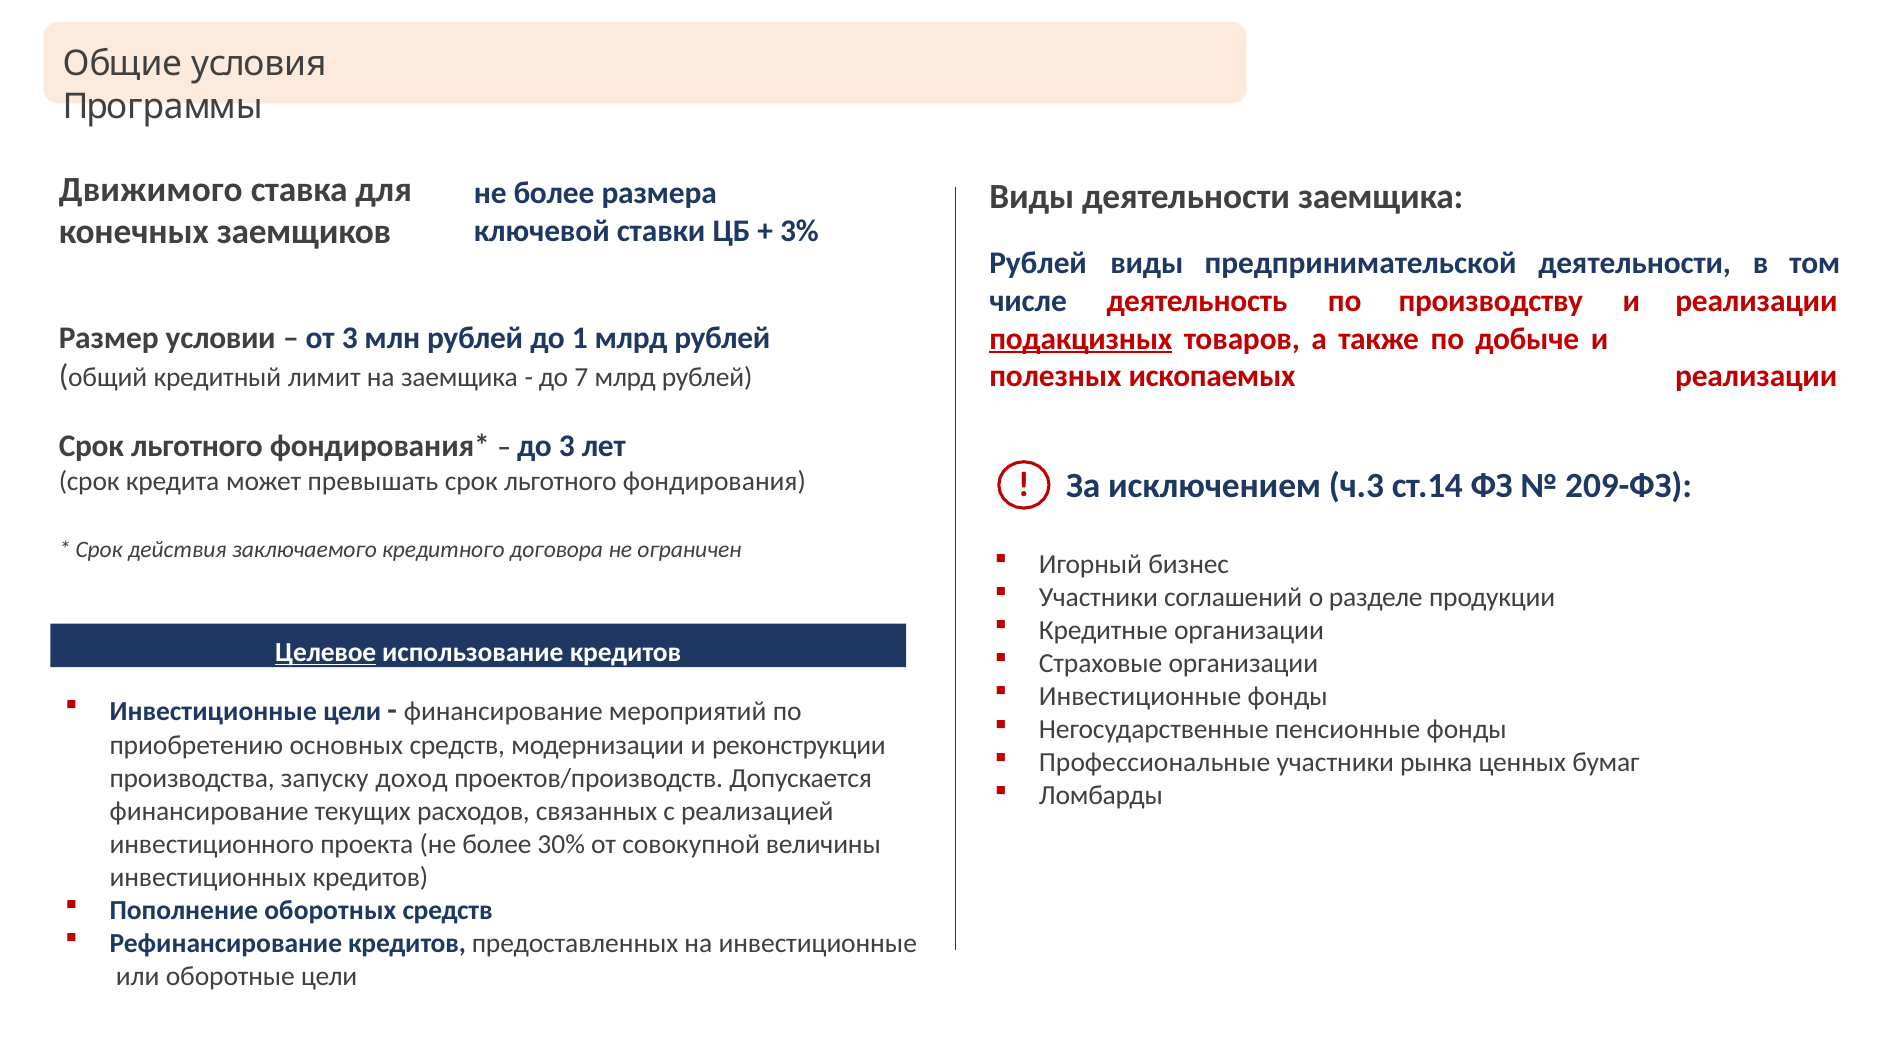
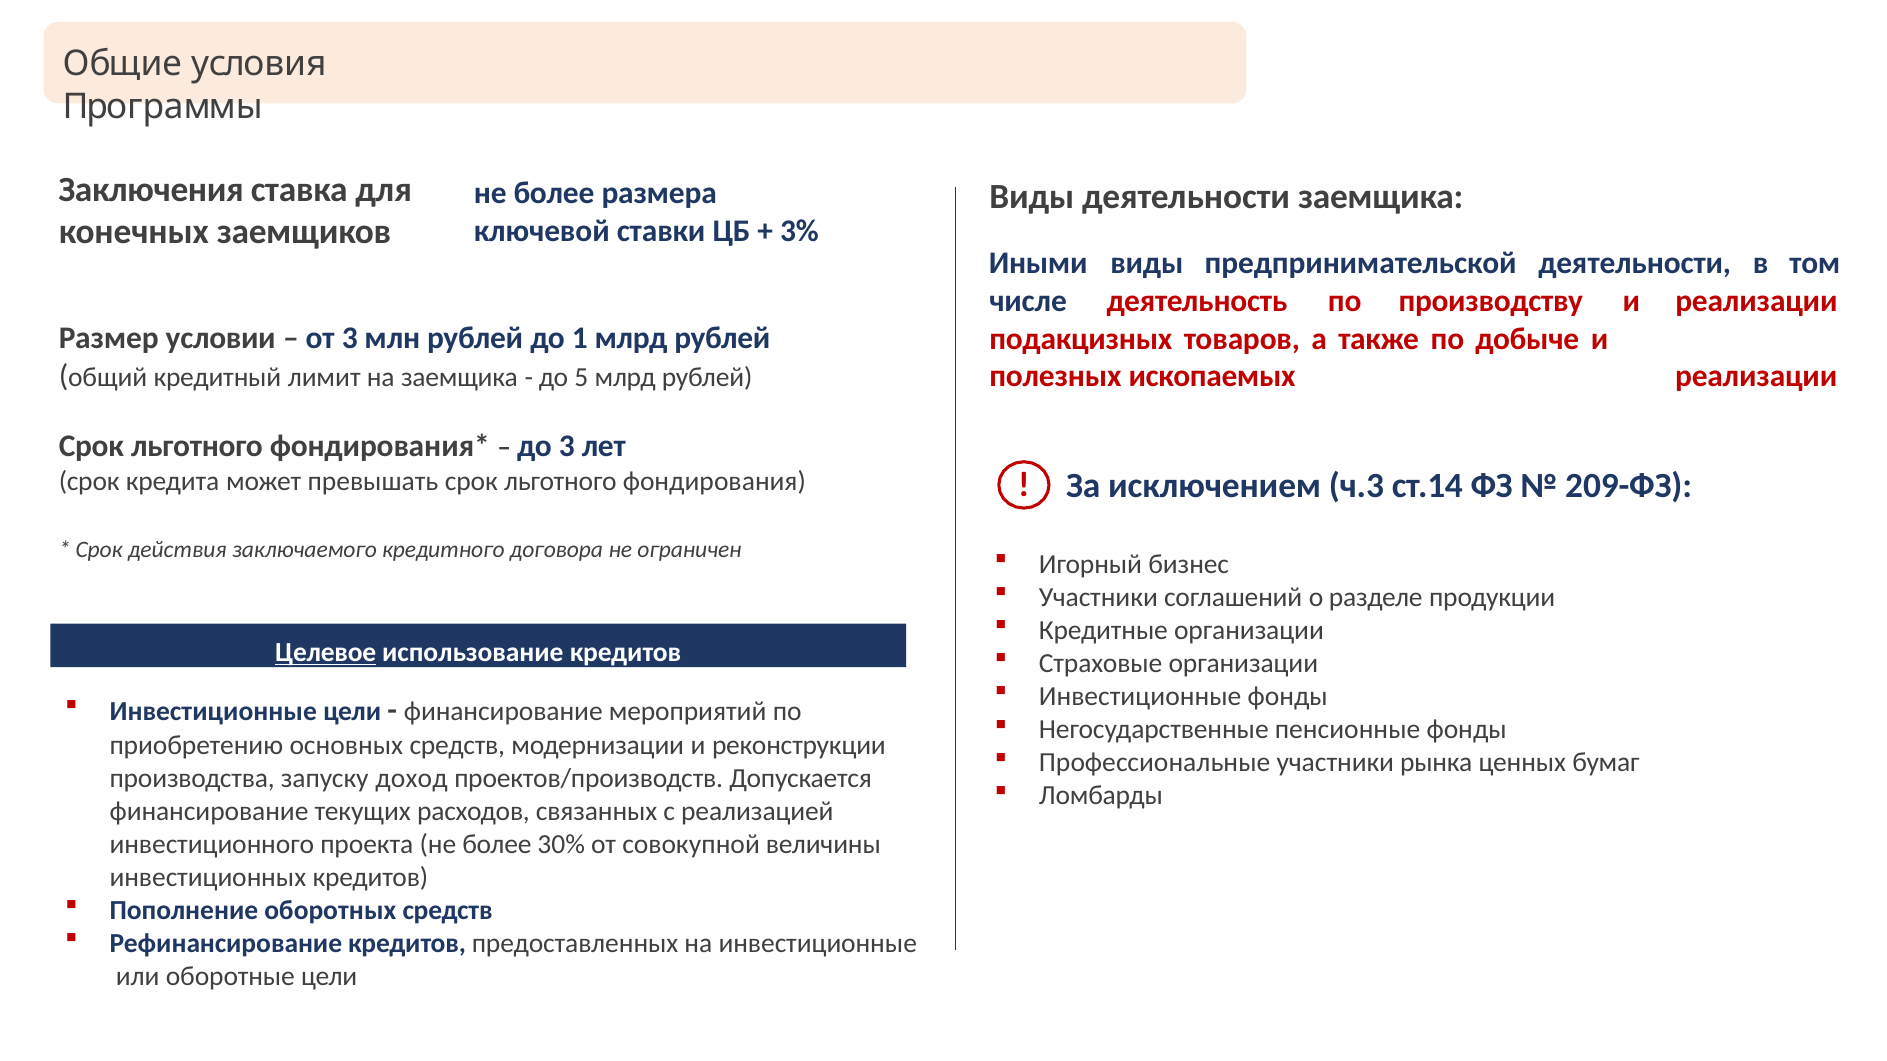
Движимого: Движимого -> Заключения (151, 189)
Рублей: Рублей -> Иными (1038, 263)
подакцизных underline: present -> none (1081, 339)
7: 7 -> 5 (581, 378)
